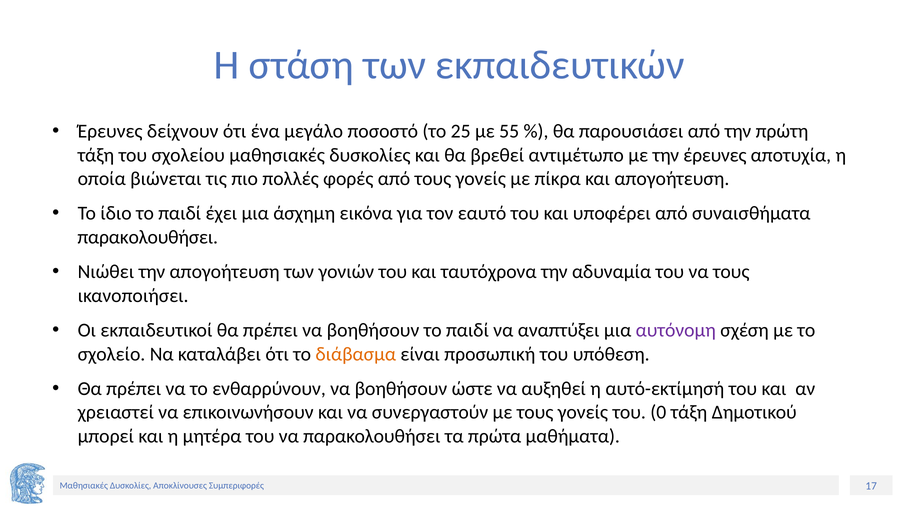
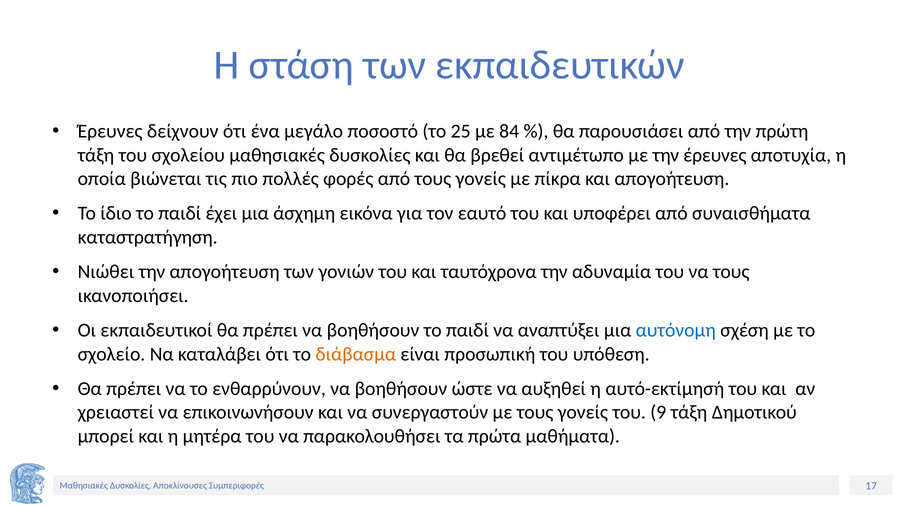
55: 55 -> 84 (509, 131)
παρακολουθήσει: παρακολουθήσει -> καταστρατήγηση (148, 237)
αυτόνομη colour: purple -> blue (676, 330)
0: 0 -> 9 (658, 412)
